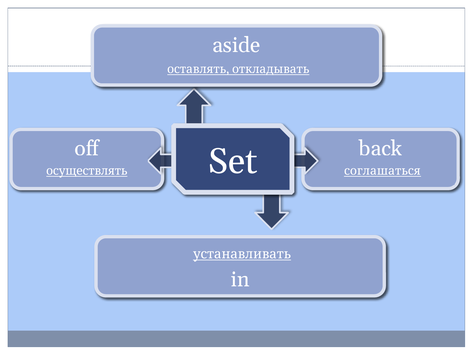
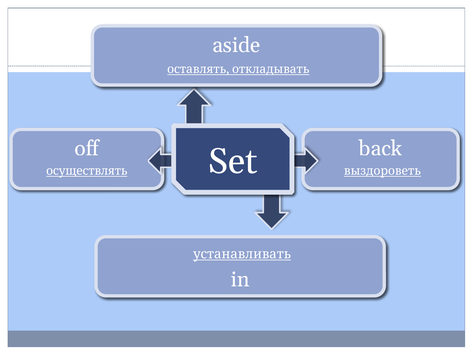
соглашаться: соглашаться -> выздороветь (382, 171)
